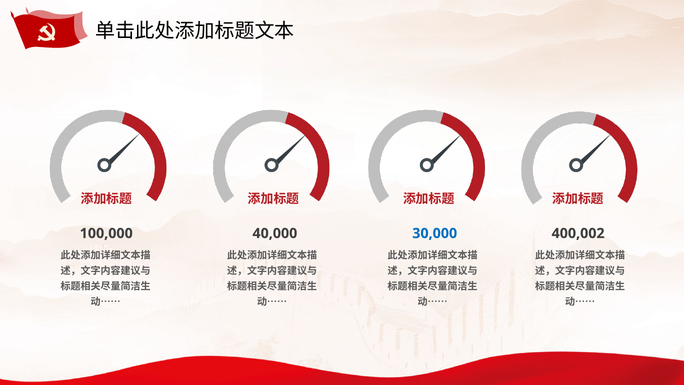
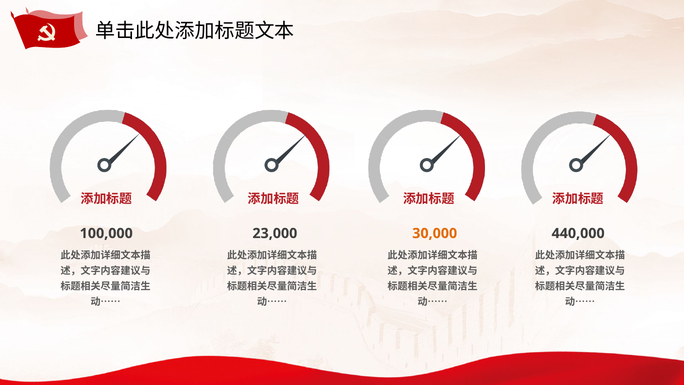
40,000: 40,000 -> 23,000 (275, 233)
30,000 colour: blue -> orange (435, 233)
400,002: 400,002 -> 440,000 (578, 233)
